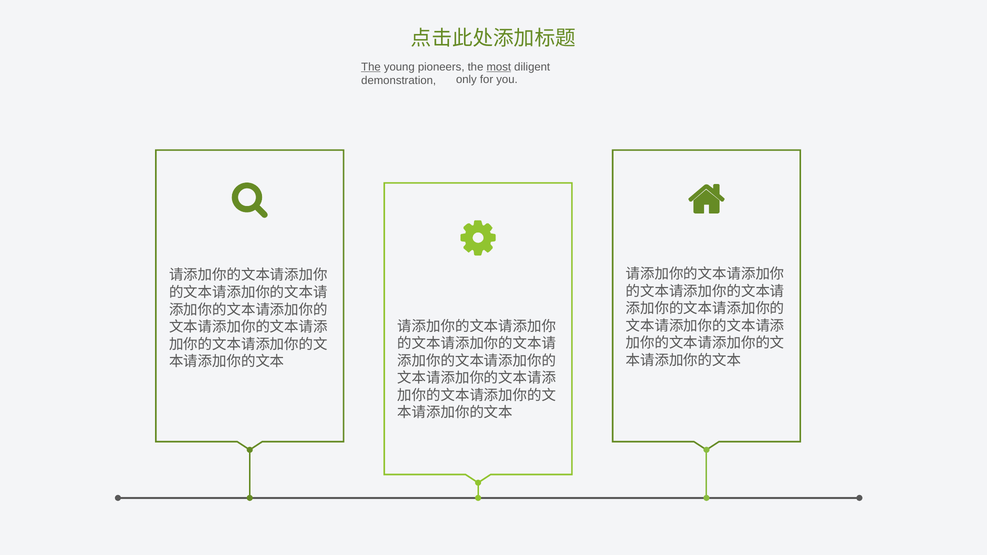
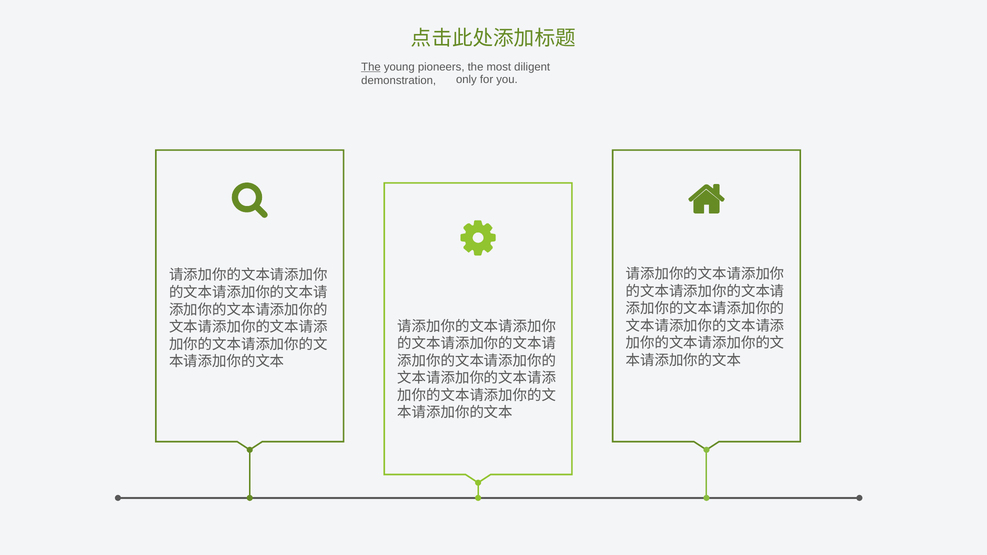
most underline: present -> none (499, 67)
